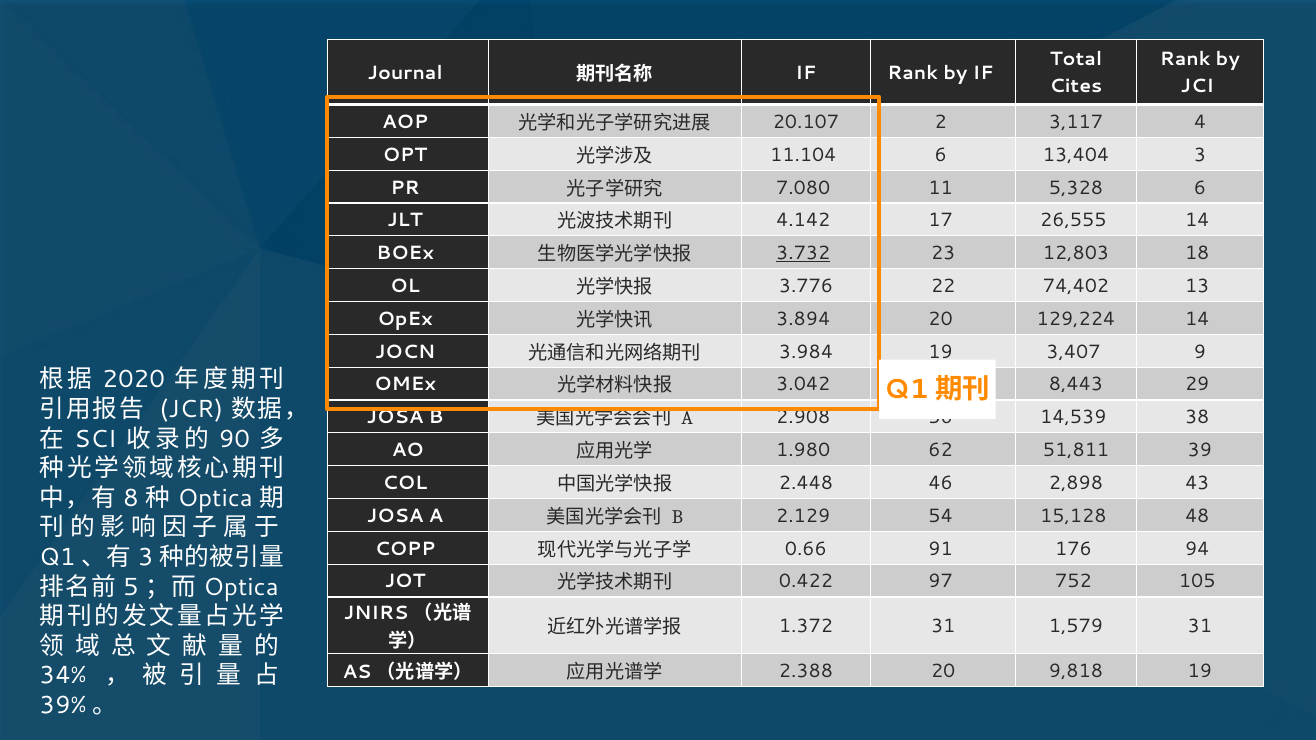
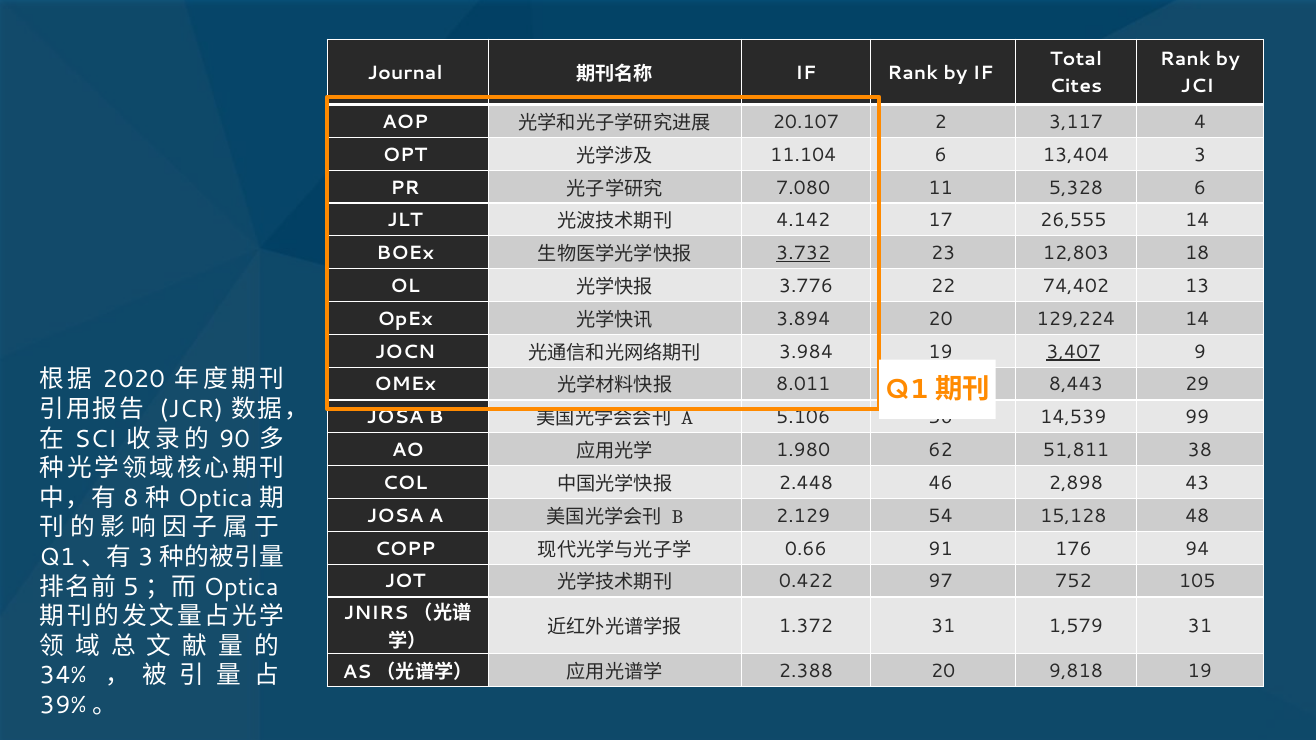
3,407 underline: none -> present (1073, 352)
3.042: 3.042 -> 8.011 (803, 385)
2.908: 2.908 -> 5.106 (803, 418)
38: 38 -> 99 (1197, 418)
39: 39 -> 38 (1200, 451)
